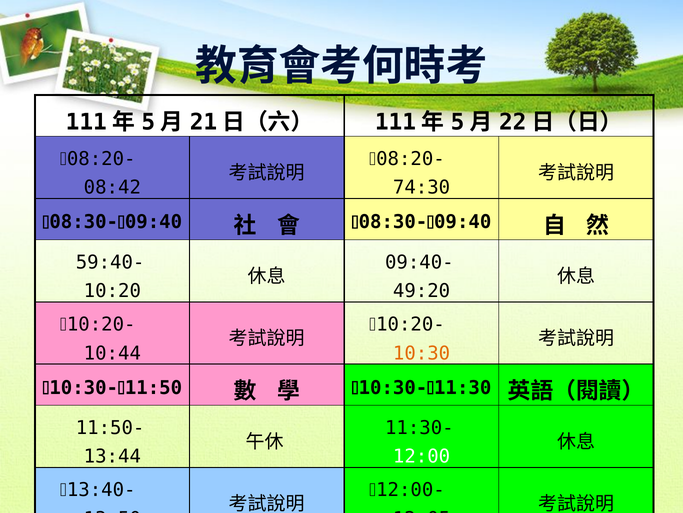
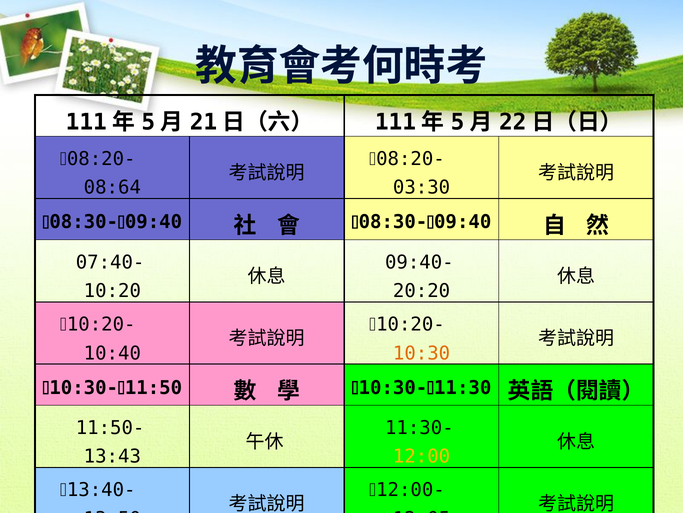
08:42: 08:42 -> 08:64 (112, 187)
74:30: 74:30 -> 03:30 (422, 187)
59:40-: 59:40- -> 07:40- (110, 262)
49:20: 49:20 -> 20:20 (422, 291)
10:44: 10:44 -> 10:40 (112, 353)
13:44: 13:44 -> 13:43 (112, 456)
12:00 colour: white -> yellow (422, 456)
